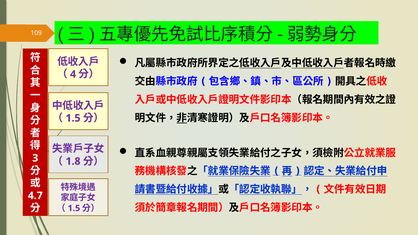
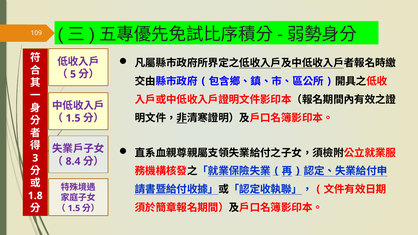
4: 4 -> 5 (73, 74)
1.8: 1.8 -> 8.4 (73, 161)
4.7: 4.7 -> 1.8 (35, 196)
